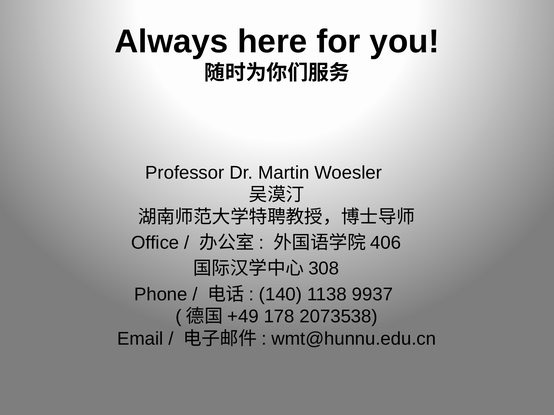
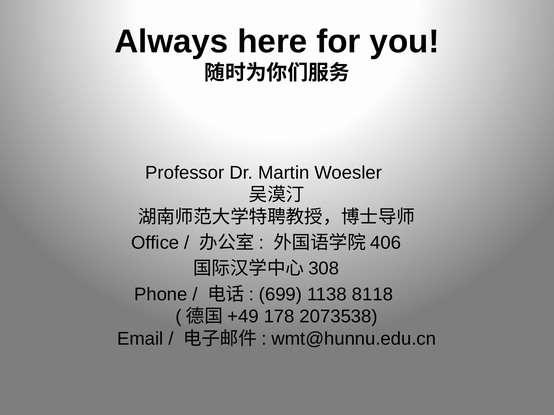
140: 140 -> 699 (280, 295)
9937: 9937 -> 8118 (372, 295)
